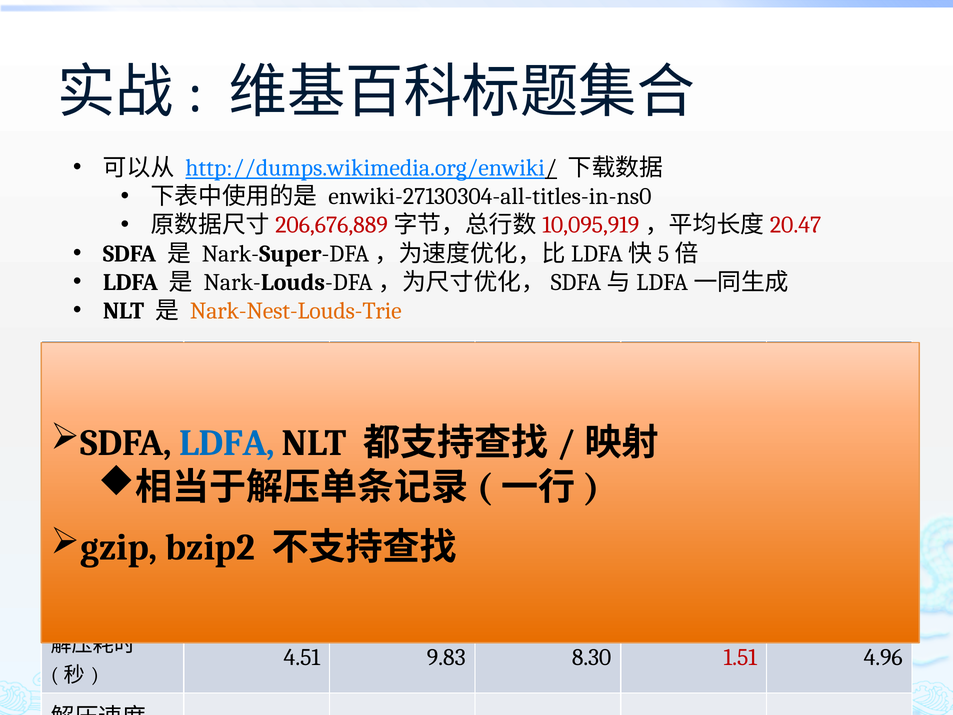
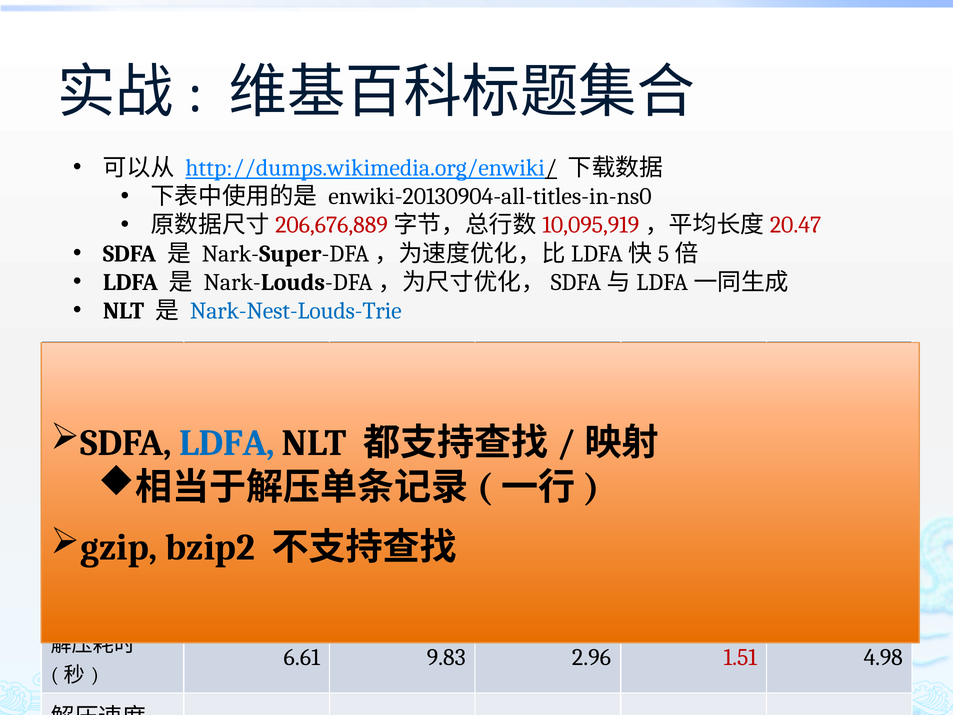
enwiki-27130304-all-titles-in-ns0: enwiki-27130304-all-titles-in-ns0 -> enwiki-20130904-all-titles-in-ns0 (490, 196)
Nark-Nest-Louds-Trie colour: orange -> blue (296, 311)
4.51: 4.51 -> 6.61 (302, 657)
8.30: 8.30 -> 2.96 (591, 657)
4.96: 4.96 -> 4.98 (883, 657)
